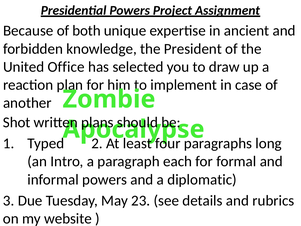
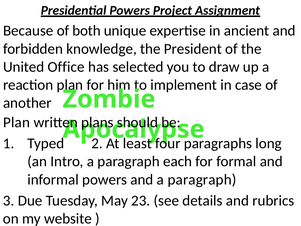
Shot: Shot -> Plan (17, 122)
and a diplomatic: diplomatic -> paragraph (202, 179)
